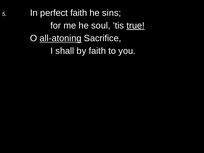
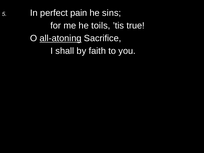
perfect faith: faith -> pain (79, 13)
soul: soul -> toils (101, 26)
true underline: present -> none (136, 26)
